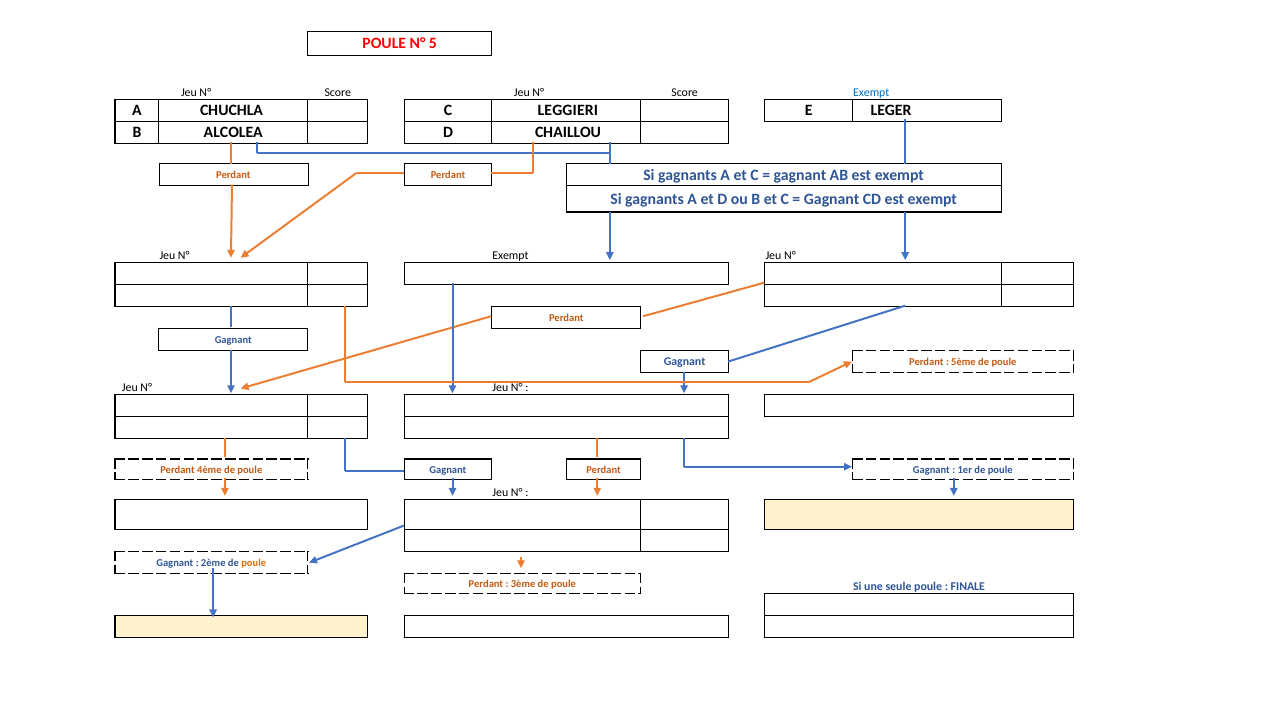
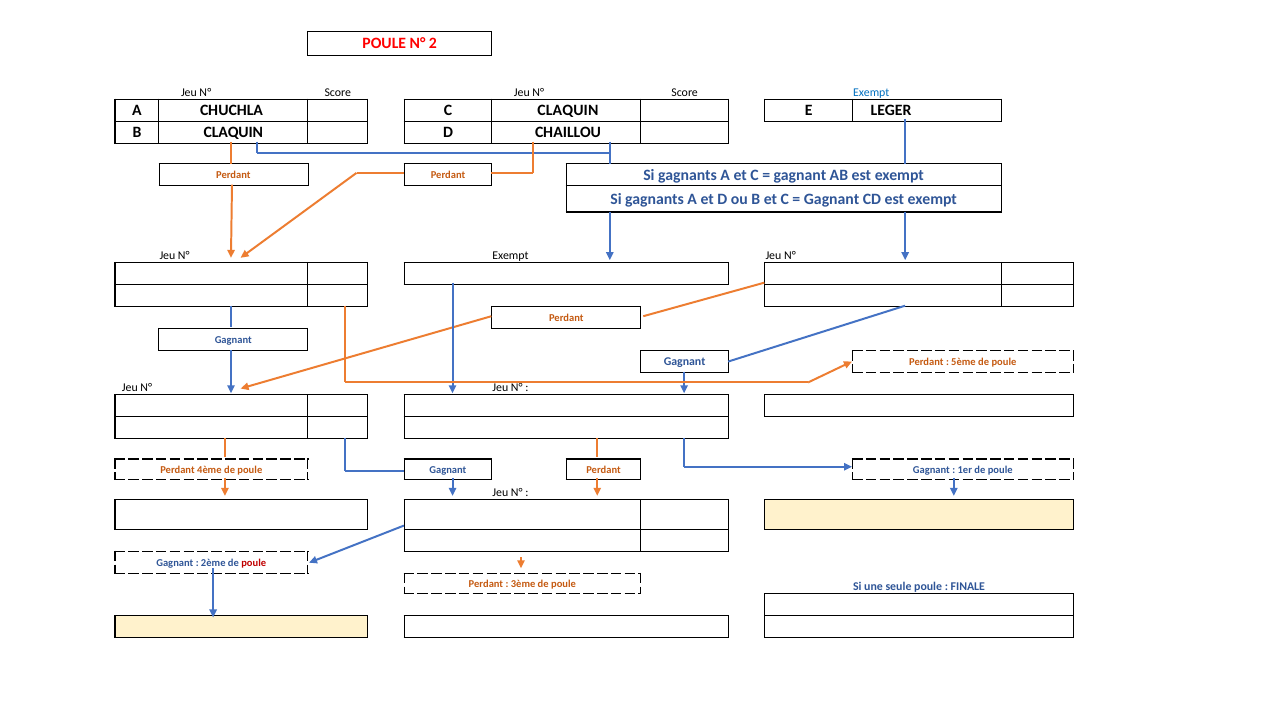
5: 5 -> 2 (433, 44)
C LEGGIERI: LEGGIERI -> CLAQUIN (568, 111)
B ALCOLEA: ALCOLEA -> CLAQUIN (233, 133)
poule colour: orange -> red (254, 563)
